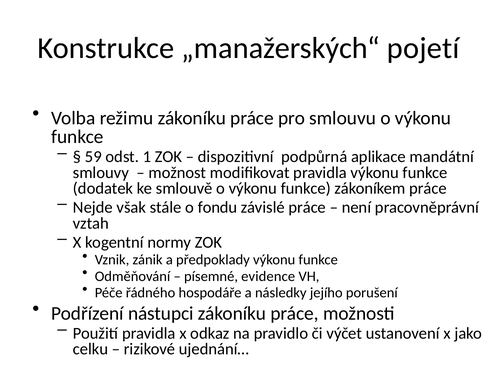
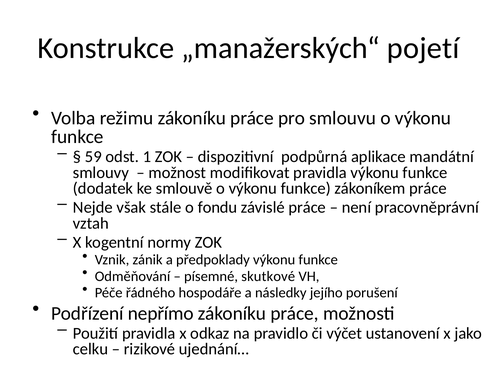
evidence: evidence -> skutkové (268, 277)
nástupci: nástupci -> nepřímo (161, 314)
